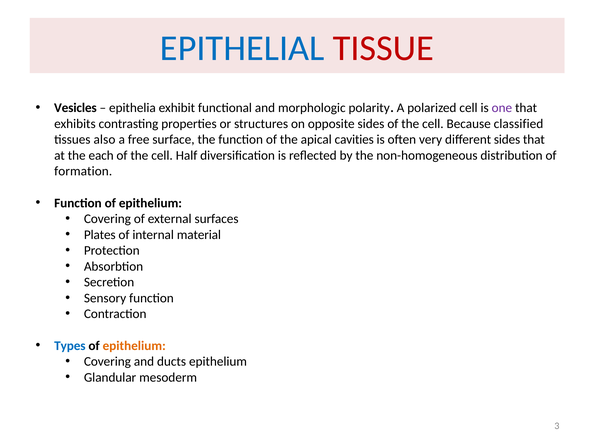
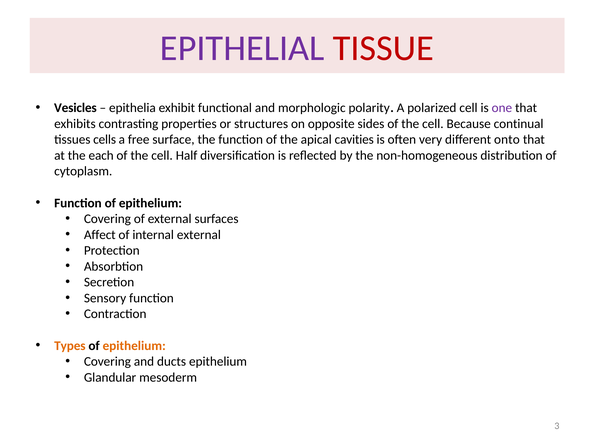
EPITHELIAL colour: blue -> purple (242, 48)
classified: classified -> continual (519, 124)
also: also -> cells (105, 140)
different sides: sides -> onto (507, 140)
formation: formation -> cytoplasm (83, 171)
Plates: Plates -> Affect (100, 235)
internal material: material -> external (199, 235)
Types colour: blue -> orange (70, 346)
